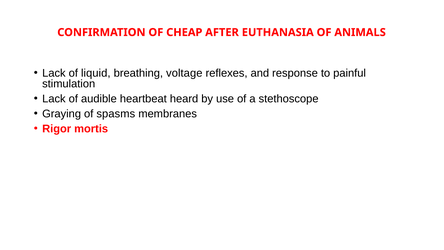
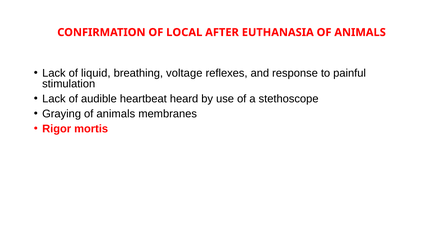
CHEAP: CHEAP -> LOCAL (184, 32)
Graying of spasms: spasms -> animals (116, 114)
